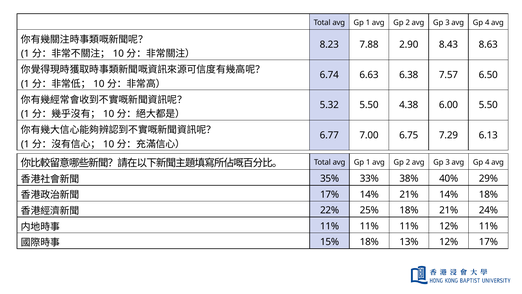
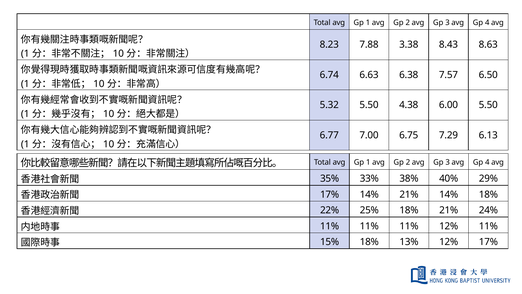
2.90: 2.90 -> 3.38 (409, 45)
